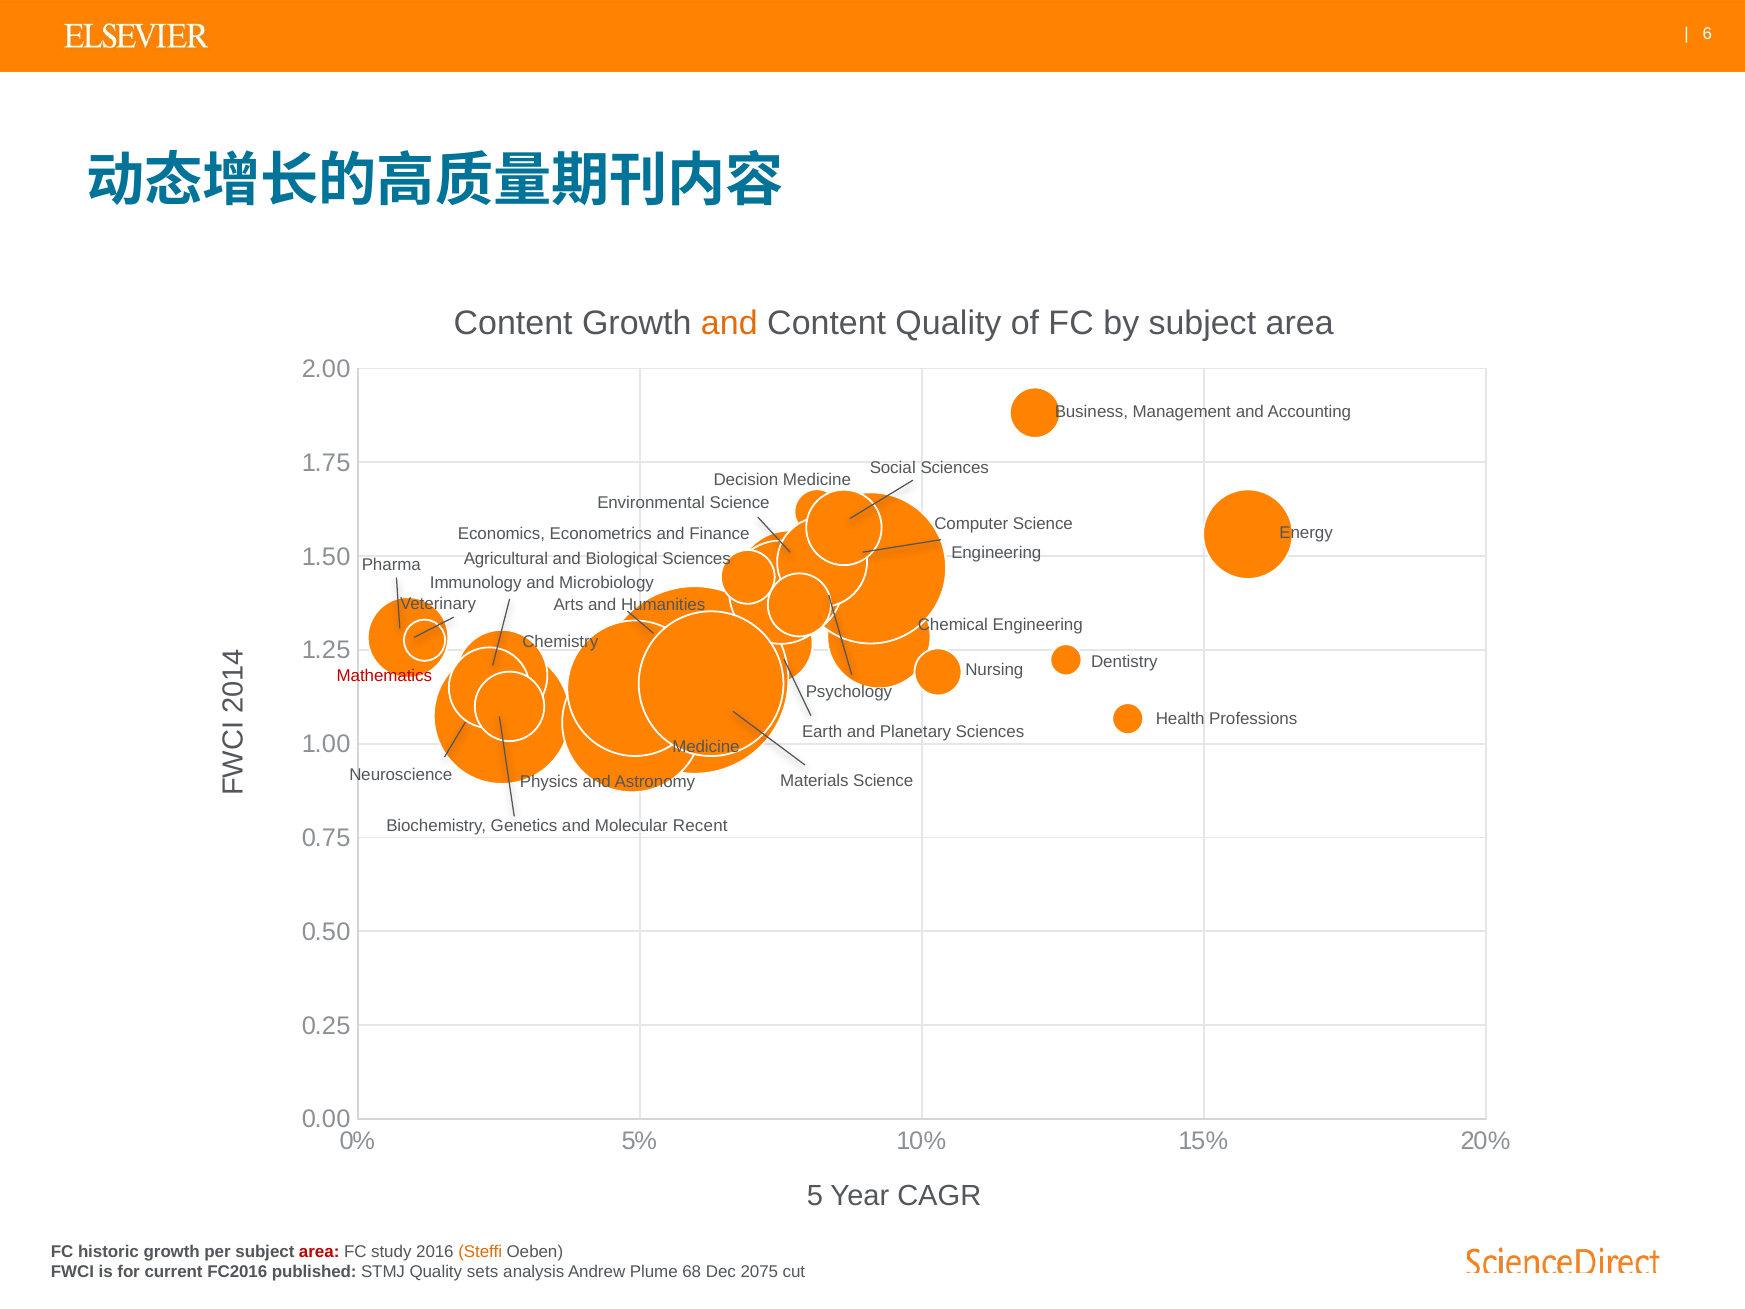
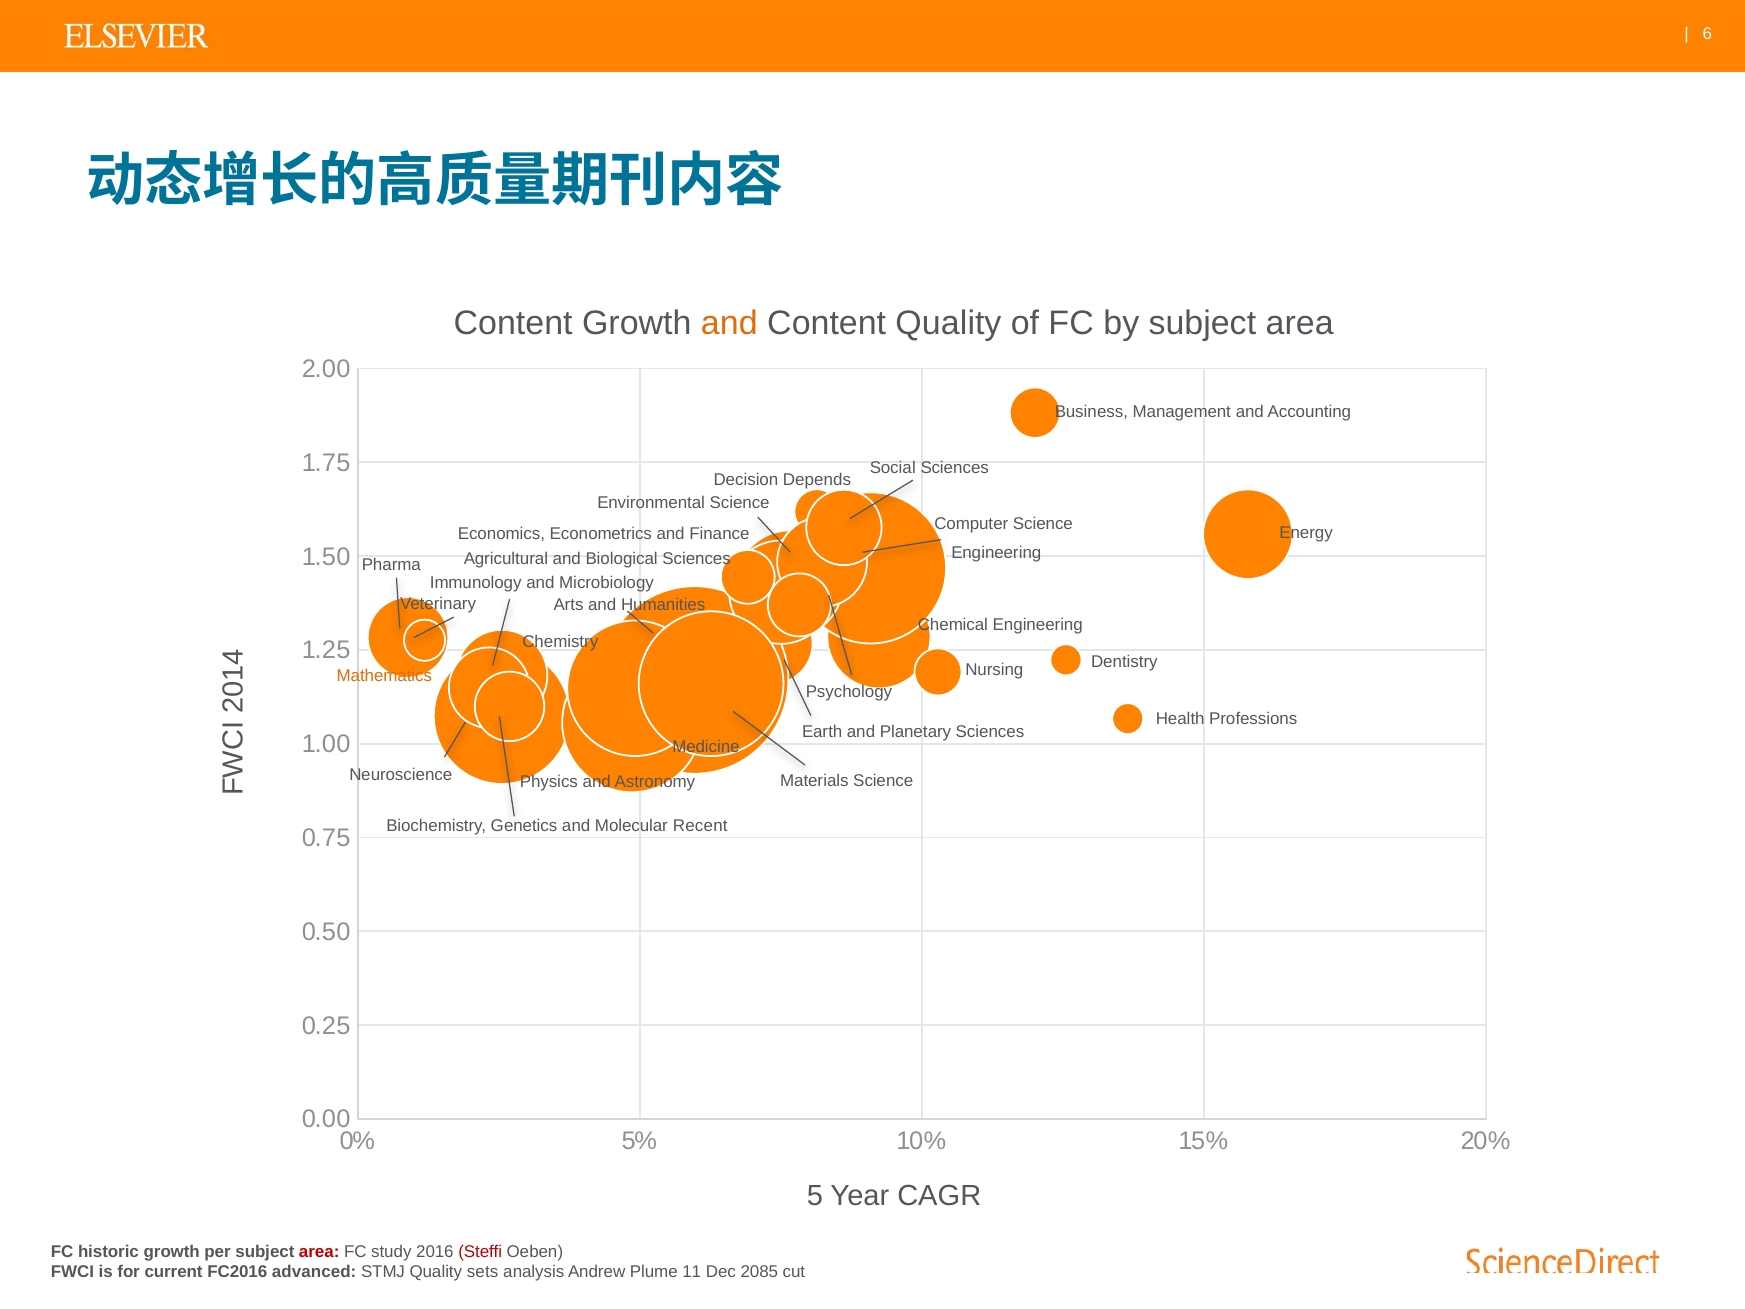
Decision Medicine: Medicine -> Depends (817, 480)
Mathematics colour: red -> orange (384, 676)
Steffi colour: orange -> red (480, 1251)
published: published -> advanced (314, 1272)
68: 68 -> 11 (692, 1272)
2075: 2075 -> 2085 (759, 1272)
